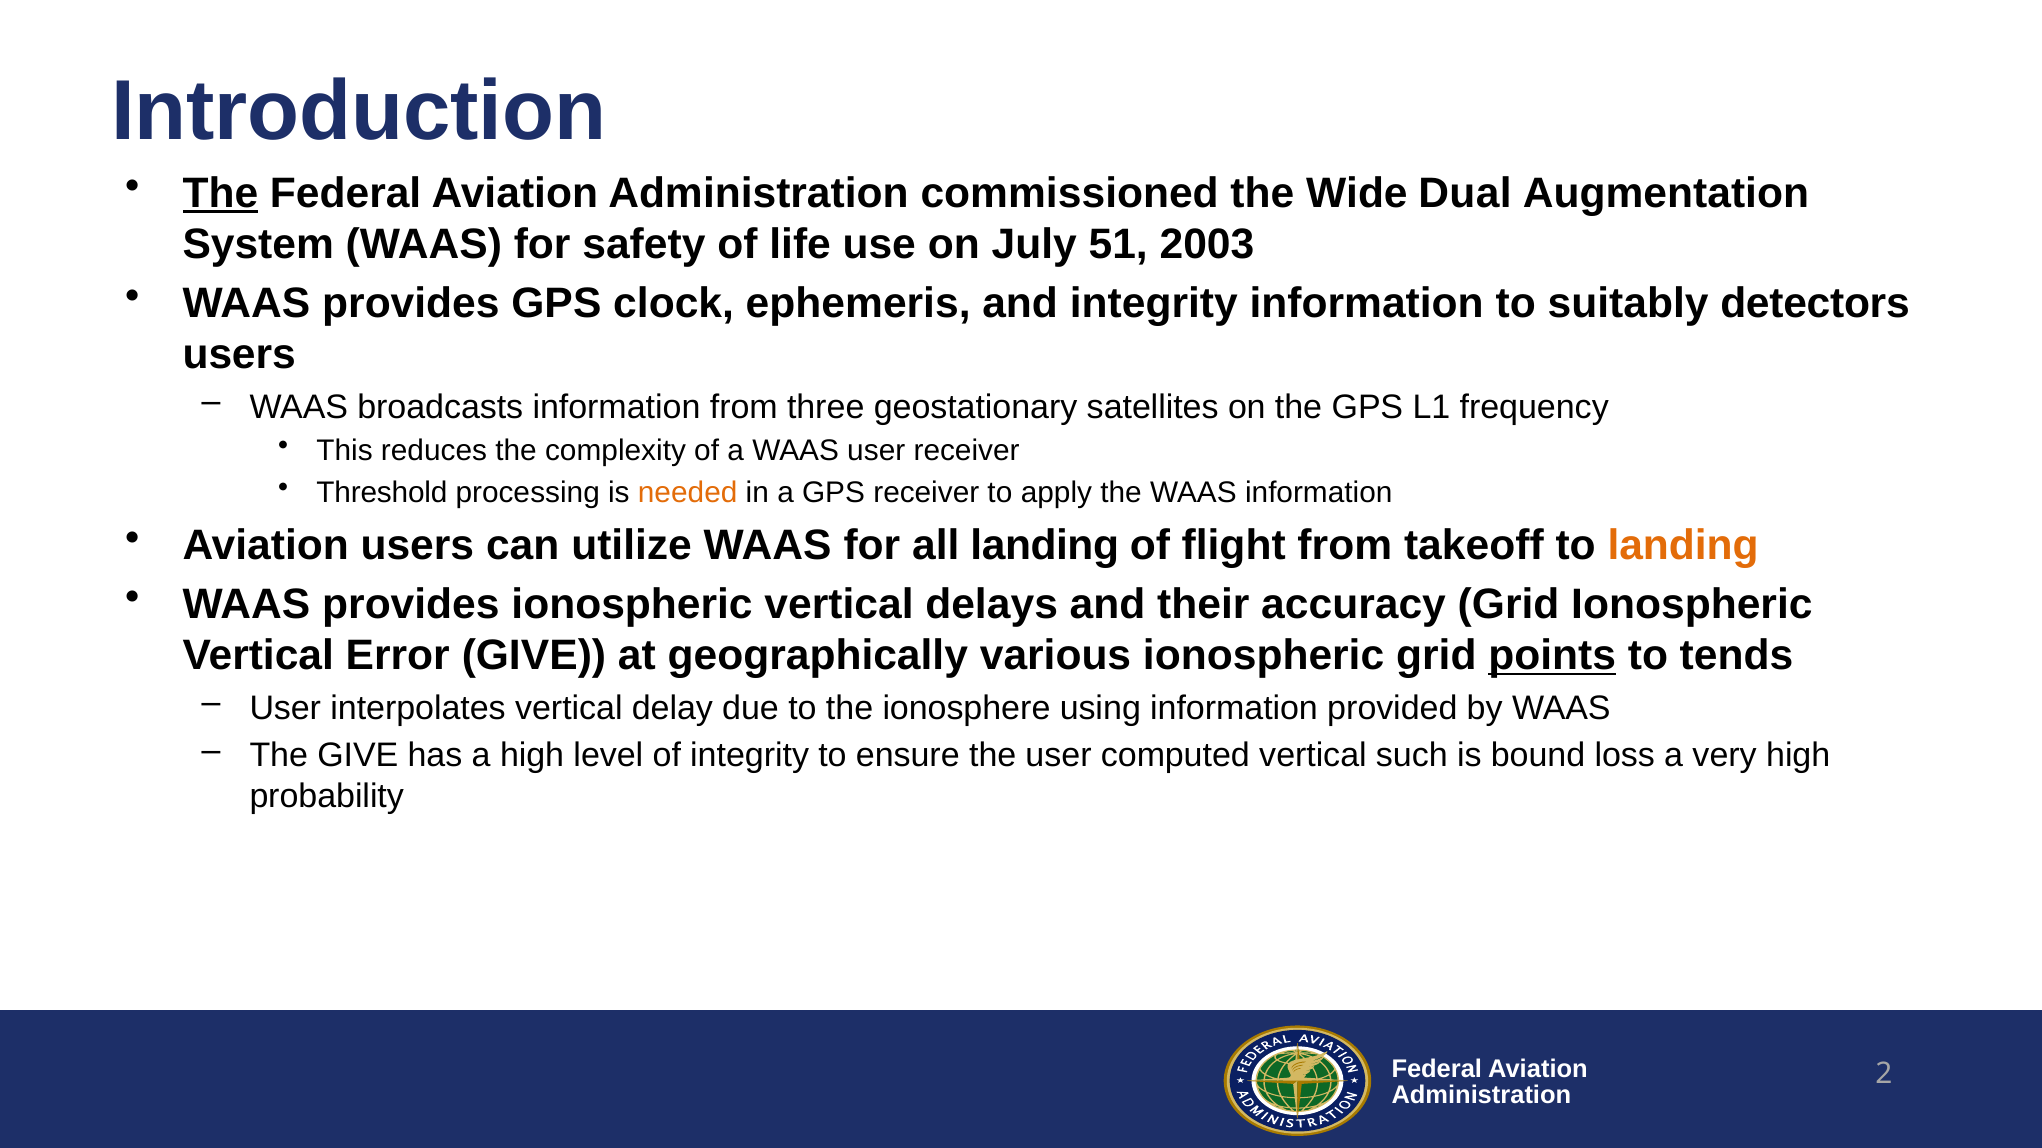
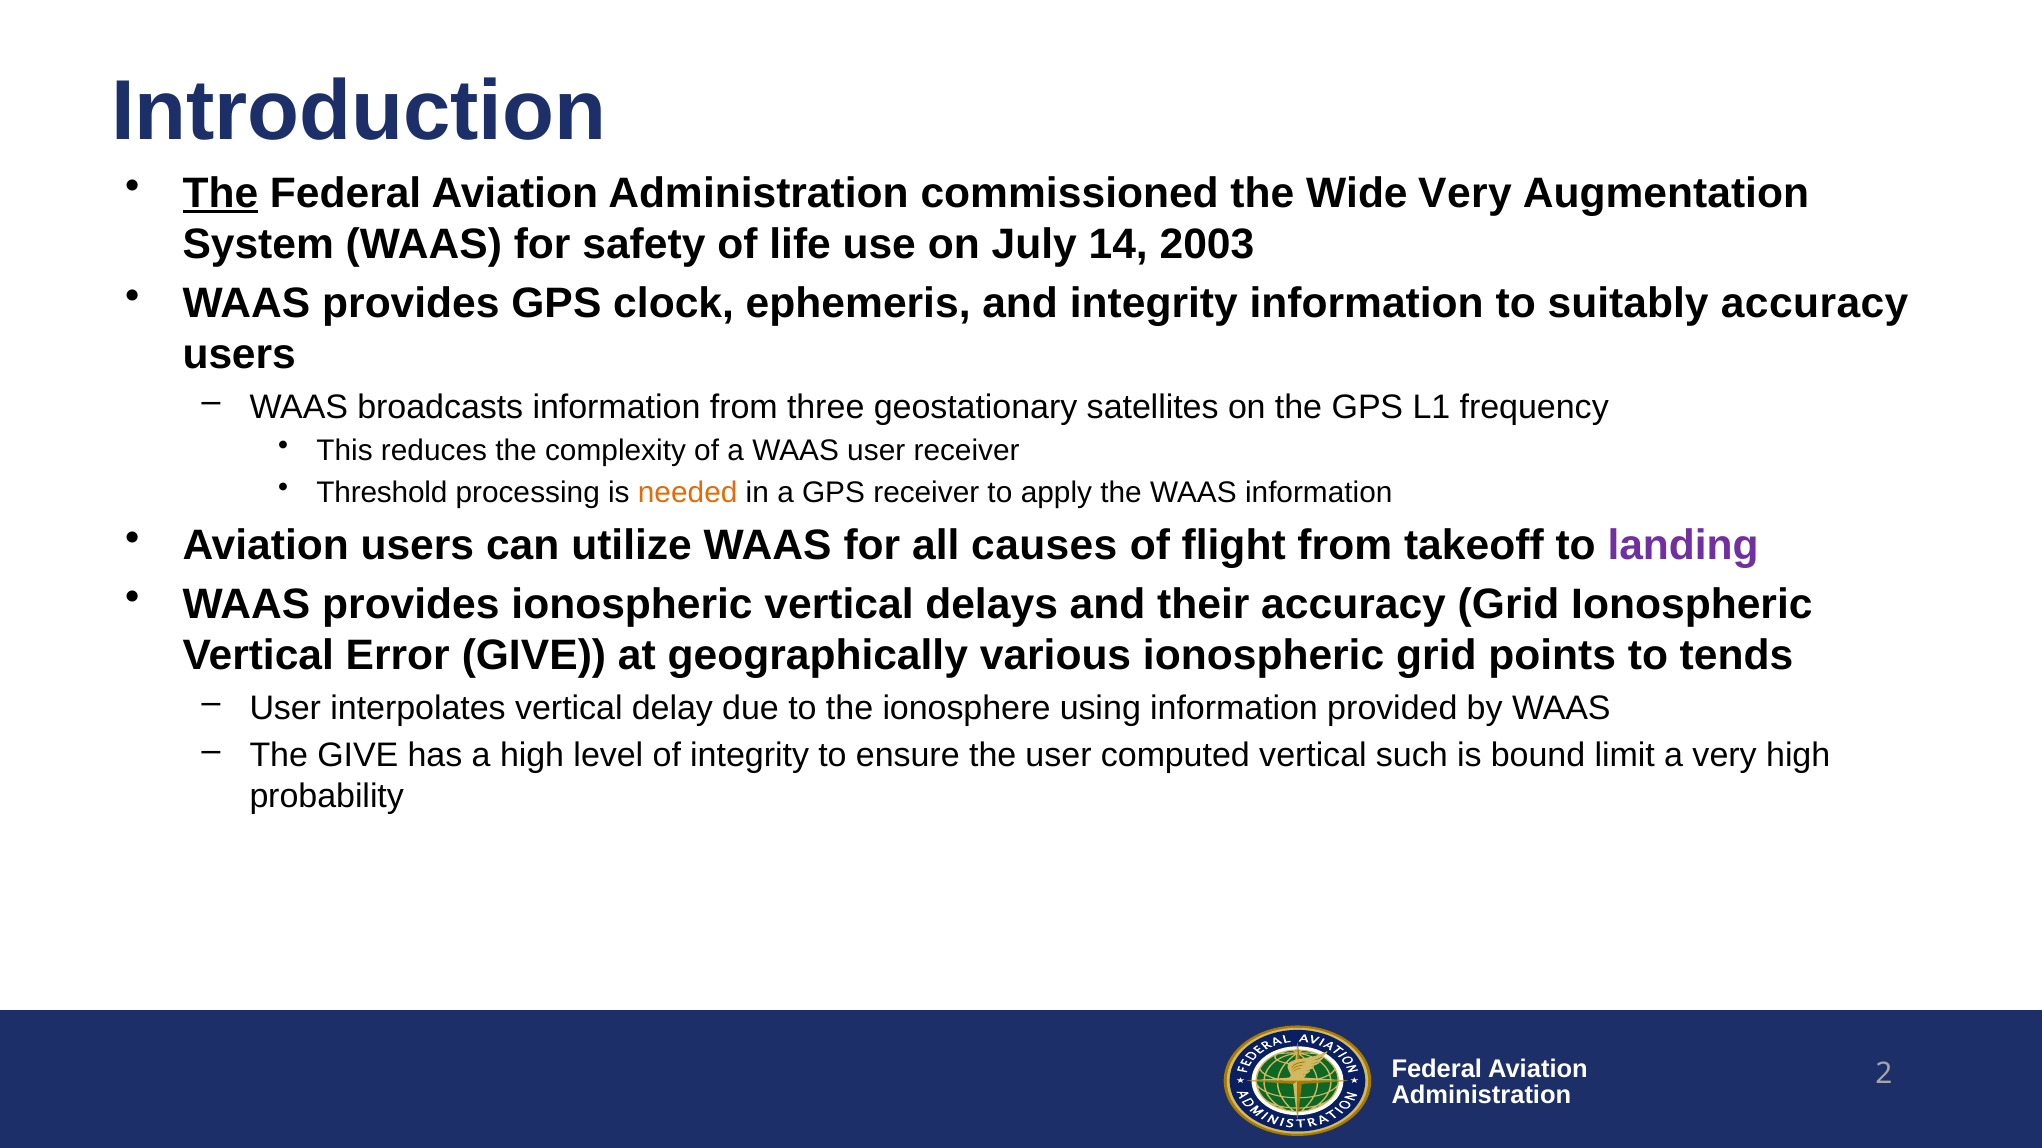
Wide Dual: Dual -> Very (1465, 193)
51: 51 -> 14 (1118, 244)
suitably detectors: detectors -> accuracy (1815, 304)
all landing: landing -> causes (1044, 546)
landing colour: orange -> purple (1683, 546)
points underline: present -> none (1552, 656)
loss: loss -> limit (1625, 756)
